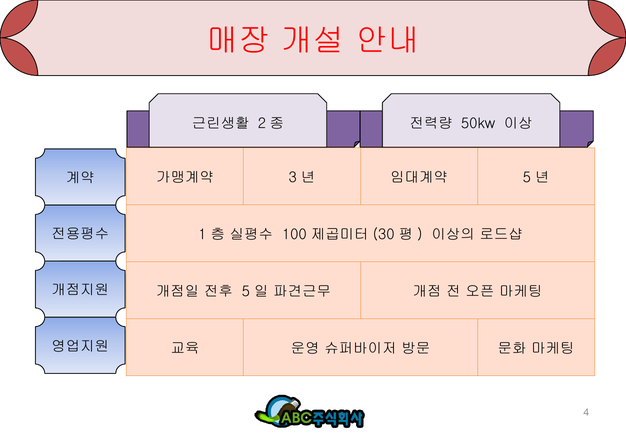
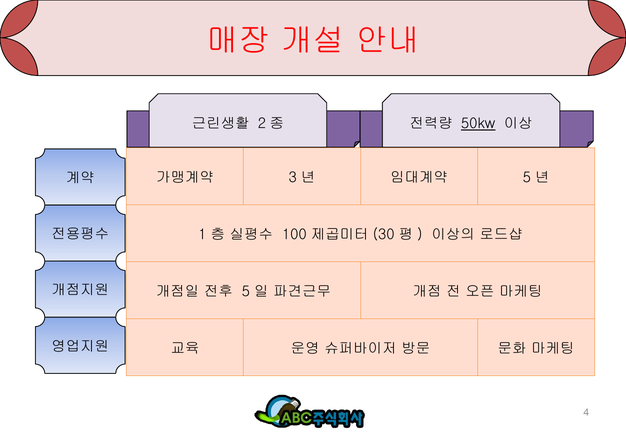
50kw underline: none -> present (478, 124)
